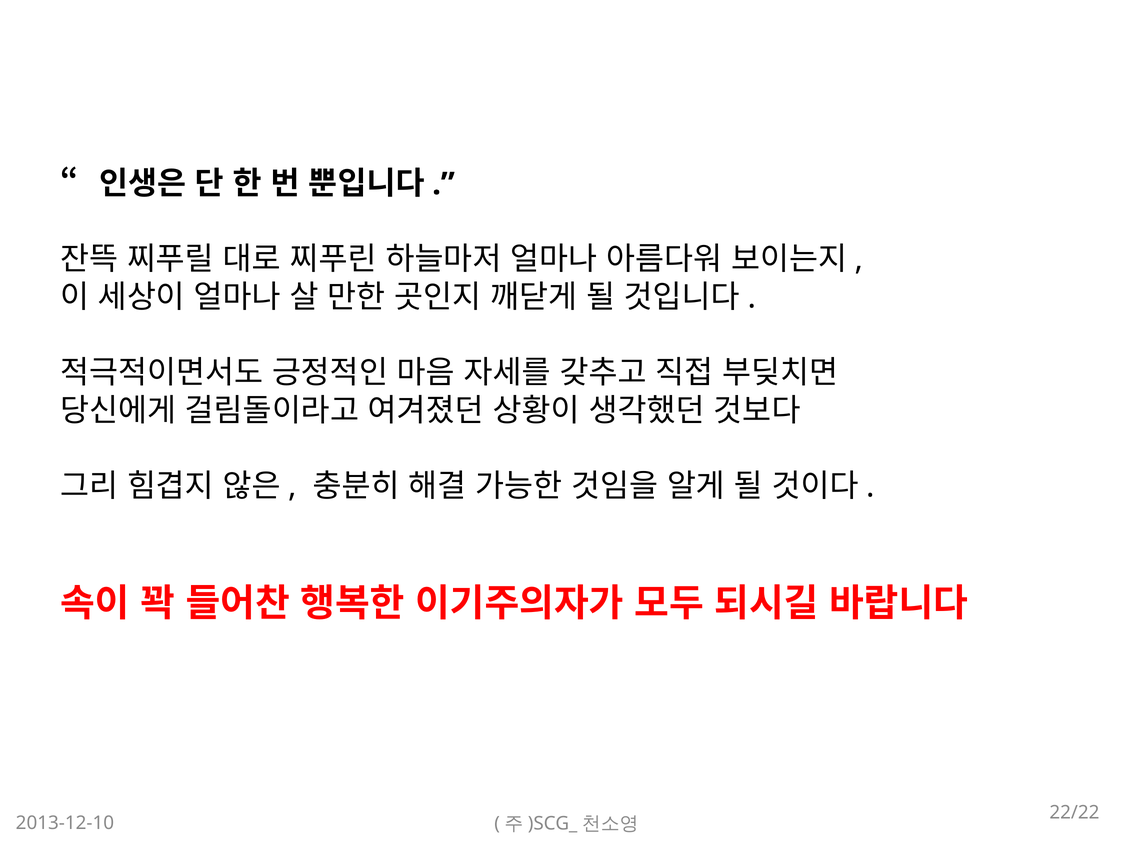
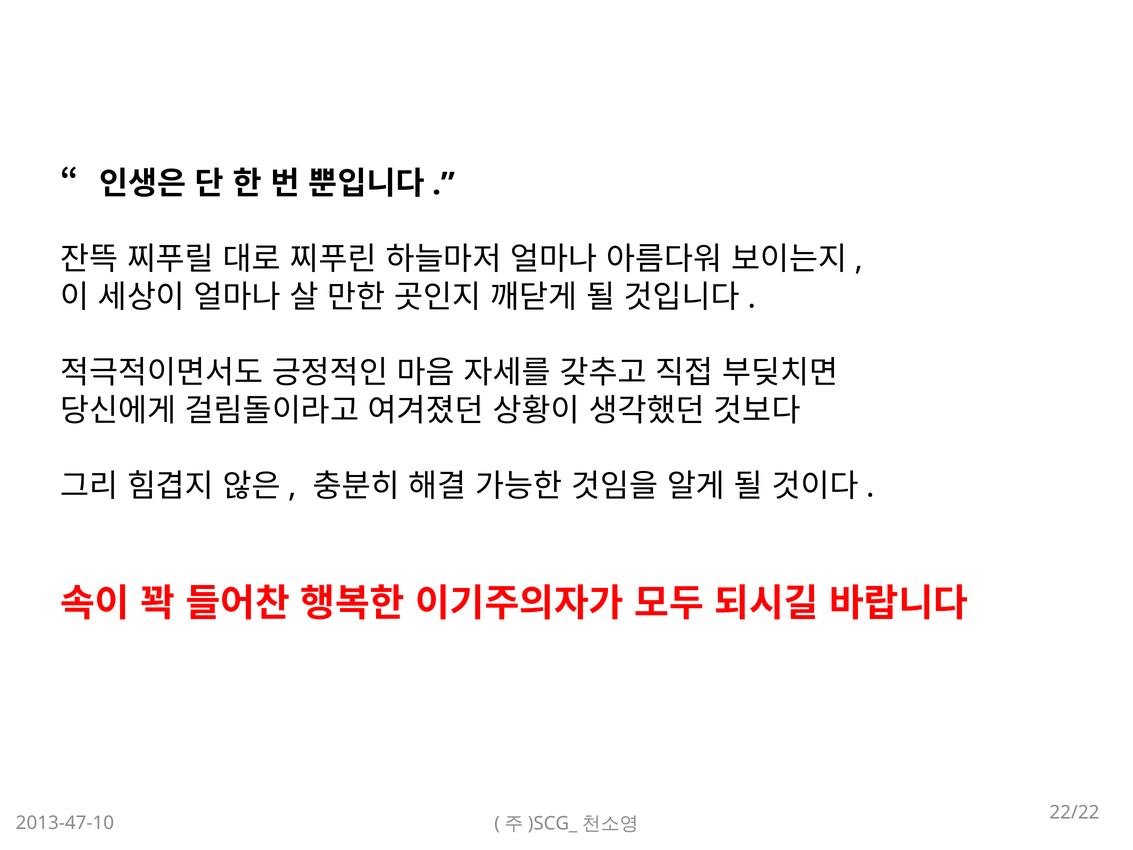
2013-12-10: 2013-12-10 -> 2013-47-10 (65, 823)
